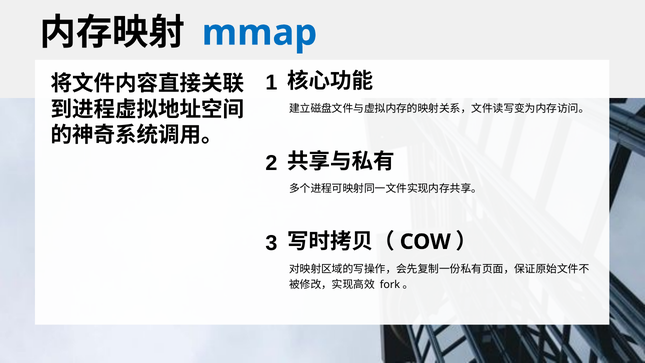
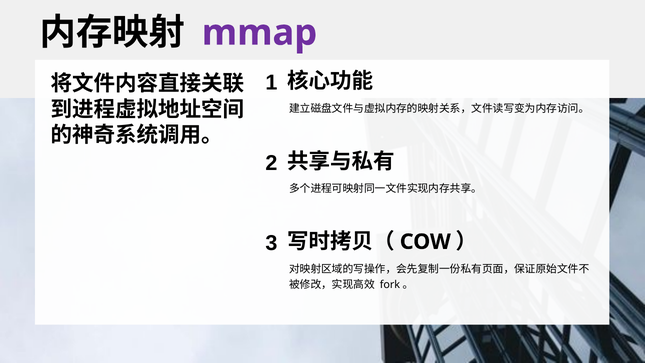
mmap colour: blue -> purple (259, 33)
